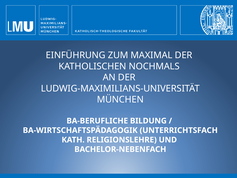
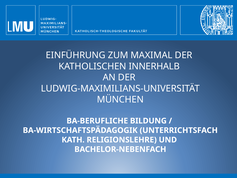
NOCHMALS: NOCHMALS -> INNERHALB (154, 66)
